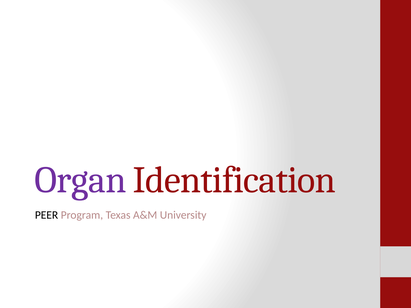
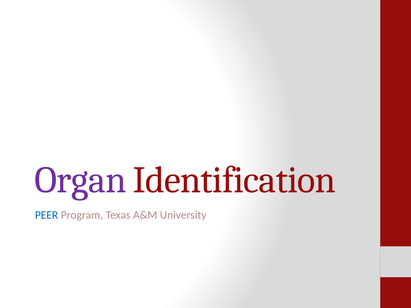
PEER colour: black -> blue (47, 215)
